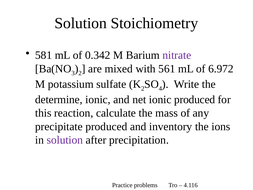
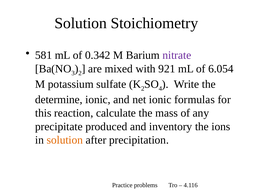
561: 561 -> 921 (167, 69)
6.972: 6.972 -> 6.054 (221, 69)
ionic produced: produced -> formulas (195, 99)
solution colour: purple -> orange (65, 140)
